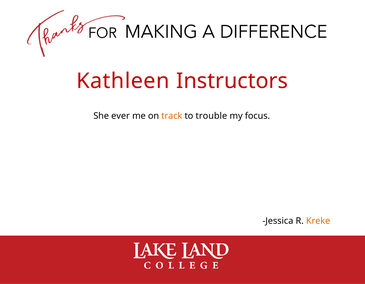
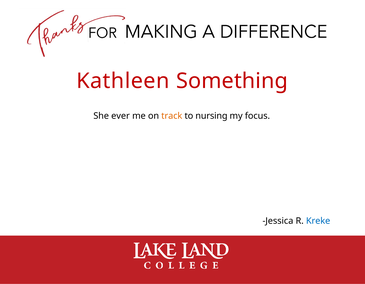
Instructors: Instructors -> Something (232, 81)
trouble: trouble -> nursing (211, 116)
Kreke colour: orange -> blue (318, 221)
